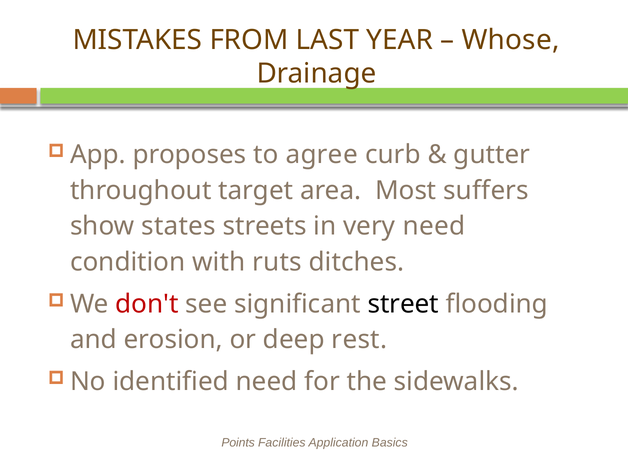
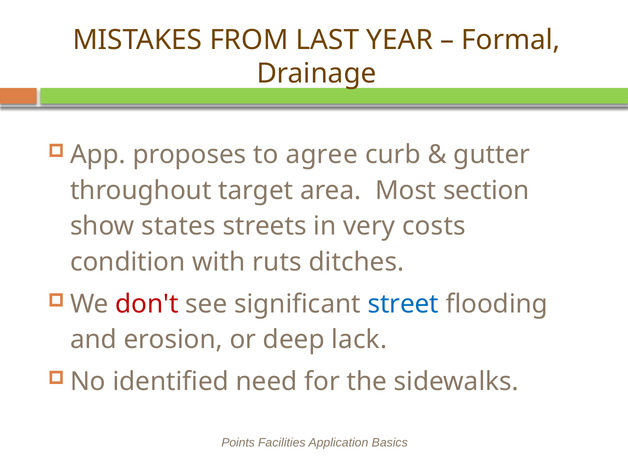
Whose: Whose -> Formal (511, 40)
suffers: suffers -> section (486, 191)
very need: need -> costs (434, 226)
street colour: black -> blue (403, 304)
rest: rest -> lack (359, 340)
